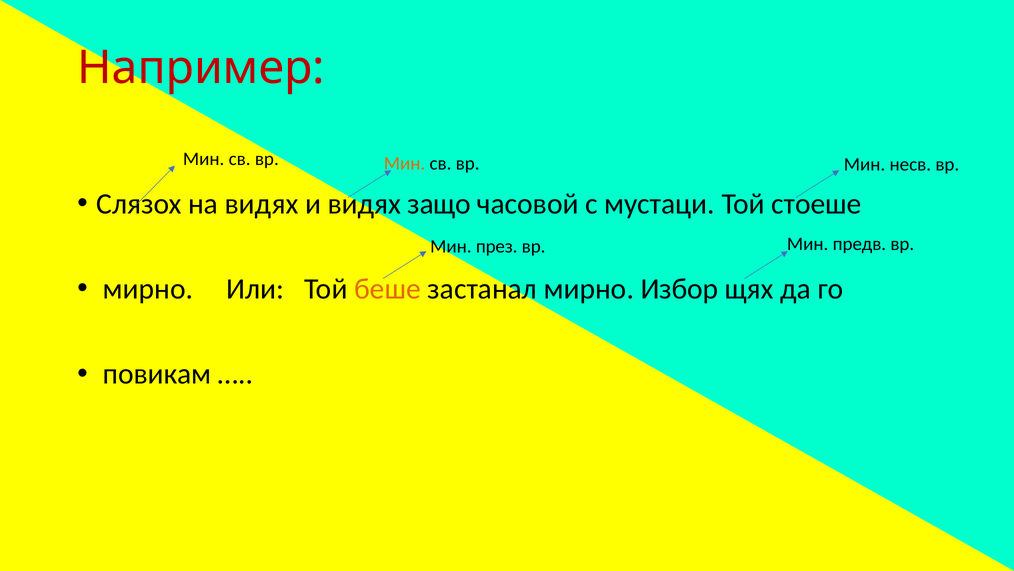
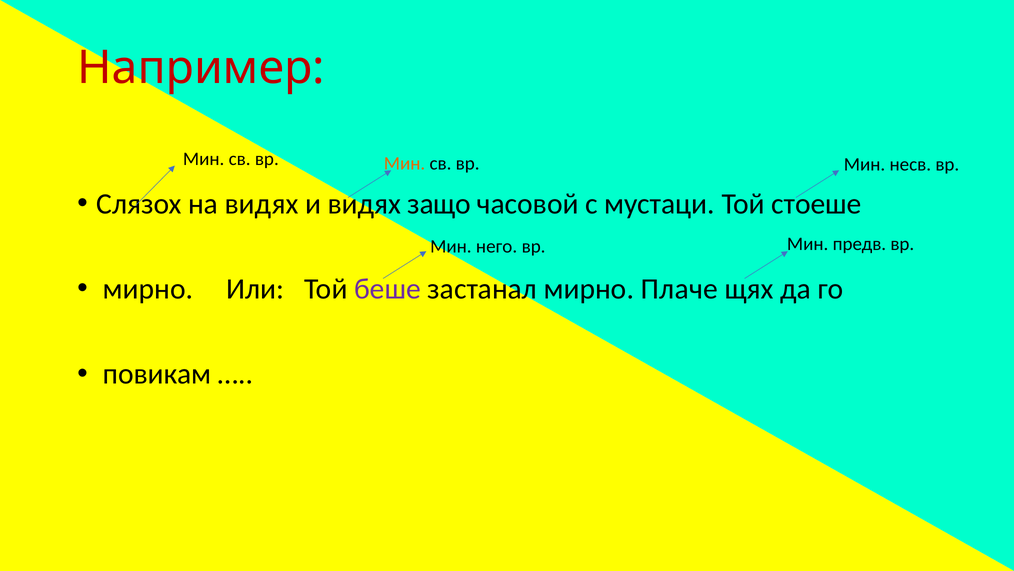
през: през -> него (497, 246)
беше colour: orange -> purple (387, 289)
Избор: Избор -> Плаче (679, 289)
